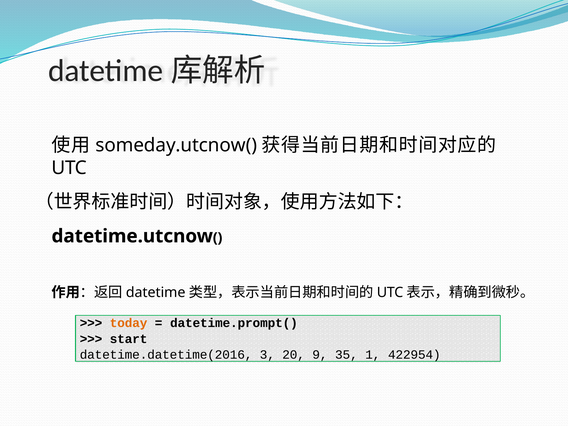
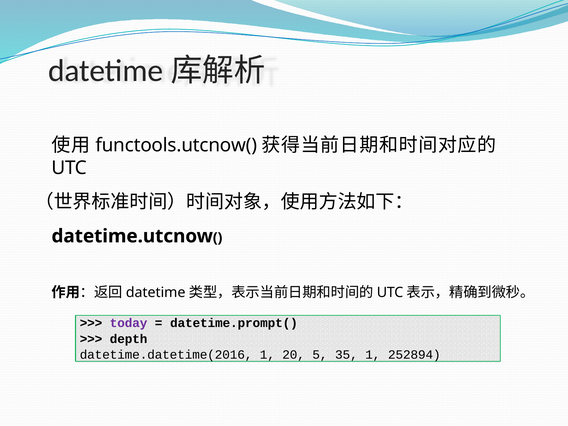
someday.utcnow(: someday.utcnow( -> functools.utcnow( (176, 145)
today colour: orange -> purple (129, 323)
start: start -> depth (129, 339)
datetime.datetime(2016 3: 3 -> 1 (267, 355)
9: 9 -> 5 (320, 355)
422954: 422954 -> 252894 (414, 355)
